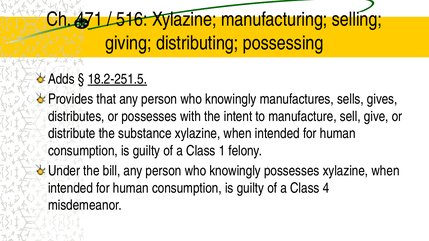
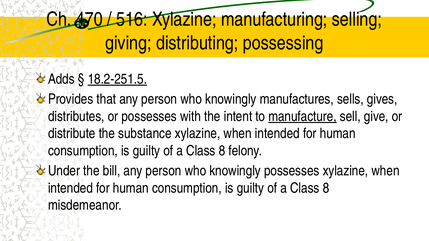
471: 471 -> 470 (89, 19)
manufacture underline: none -> present (303, 117)
1: 1 -> 8 (222, 151)
4: 4 -> 8 (326, 188)
